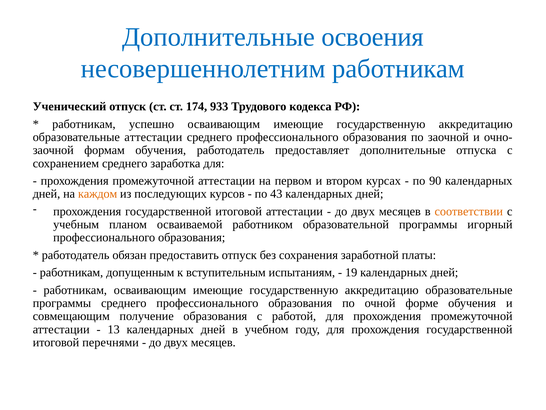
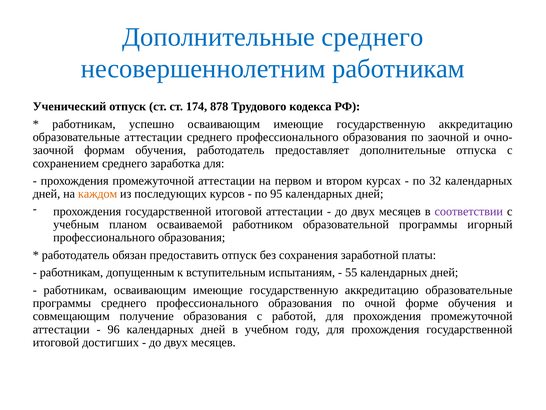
Дополнительные освоения: освоения -> среднего (372, 37)
933: 933 -> 878 (219, 106)
90: 90 -> 32 (435, 181)
43: 43 -> 95 (276, 194)
соответствии colour: orange -> purple (469, 211)
19: 19 -> 55 (351, 272)
13: 13 -> 96 (114, 329)
перечнями: перечнями -> достигших (111, 342)
